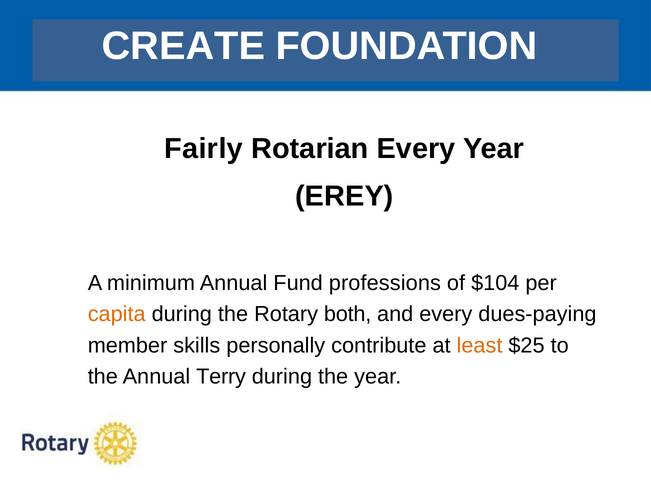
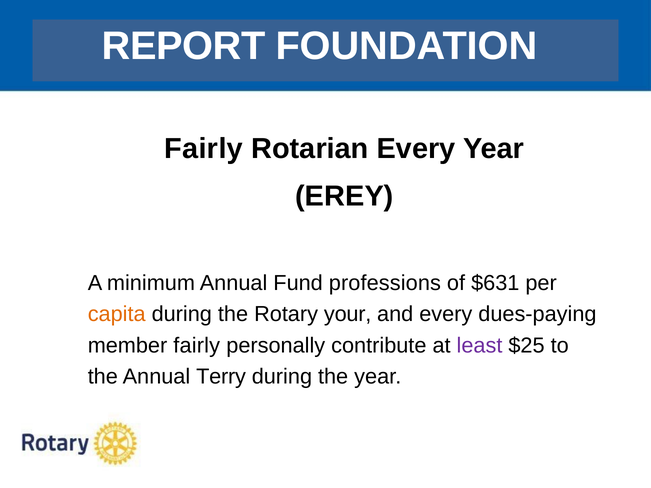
CREATE: CREATE -> REPORT (184, 46)
$104: $104 -> $631 (495, 283)
both: both -> your (348, 314)
member skills: skills -> fairly (197, 346)
least colour: orange -> purple (480, 346)
